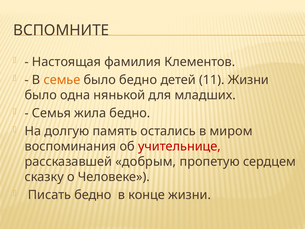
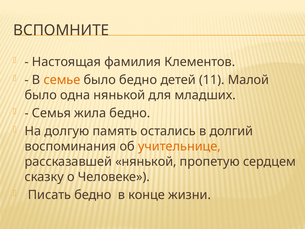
11 Жизни: Жизни -> Малой (248, 80)
миром: миром -> долгий (231, 131)
учительнице colour: red -> orange (179, 146)
рассказавшей добрым: добрым -> нянькой (146, 161)
